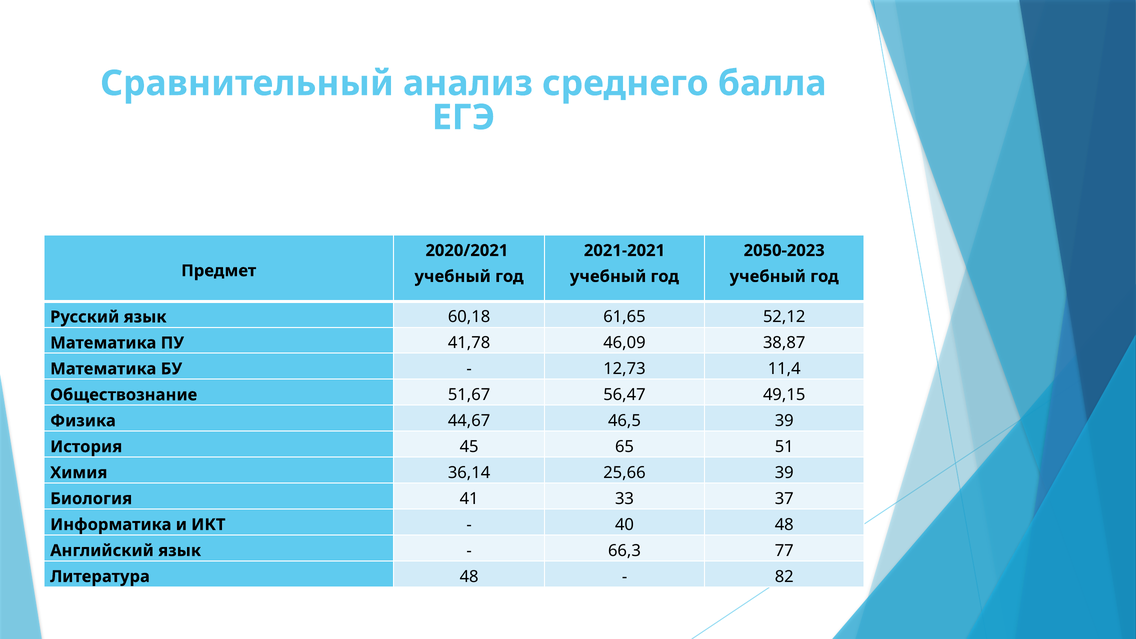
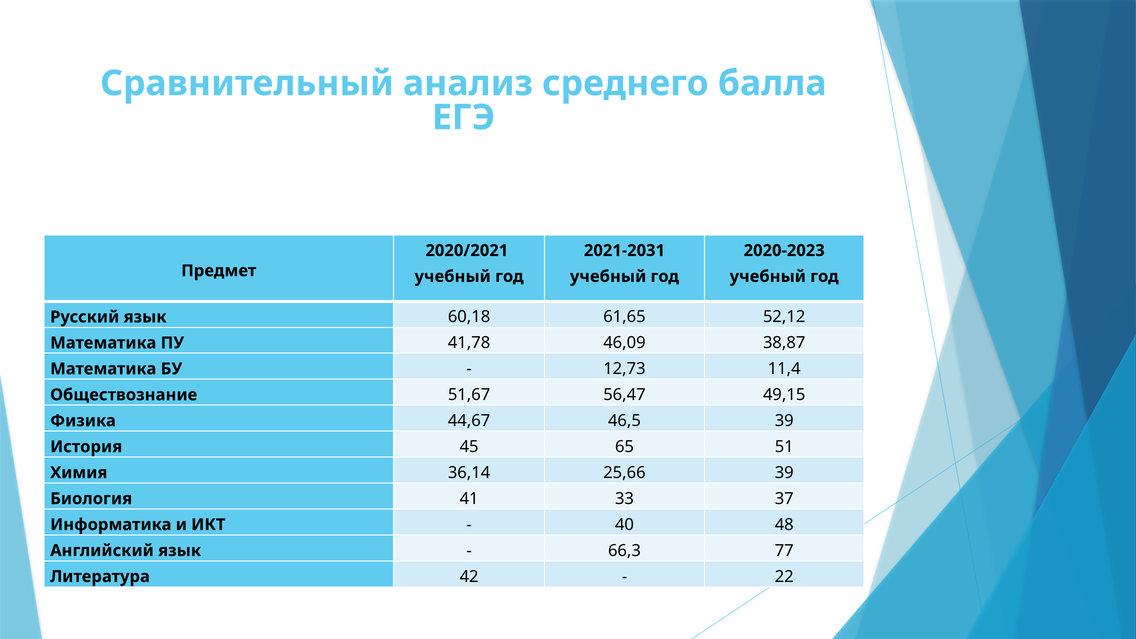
2021-2021: 2021-2021 -> 2021-2031 (624, 251)
2050-2023: 2050-2023 -> 2020-2023 (784, 251)
Литература 48: 48 -> 42 (469, 577)
82: 82 -> 22 (784, 577)
